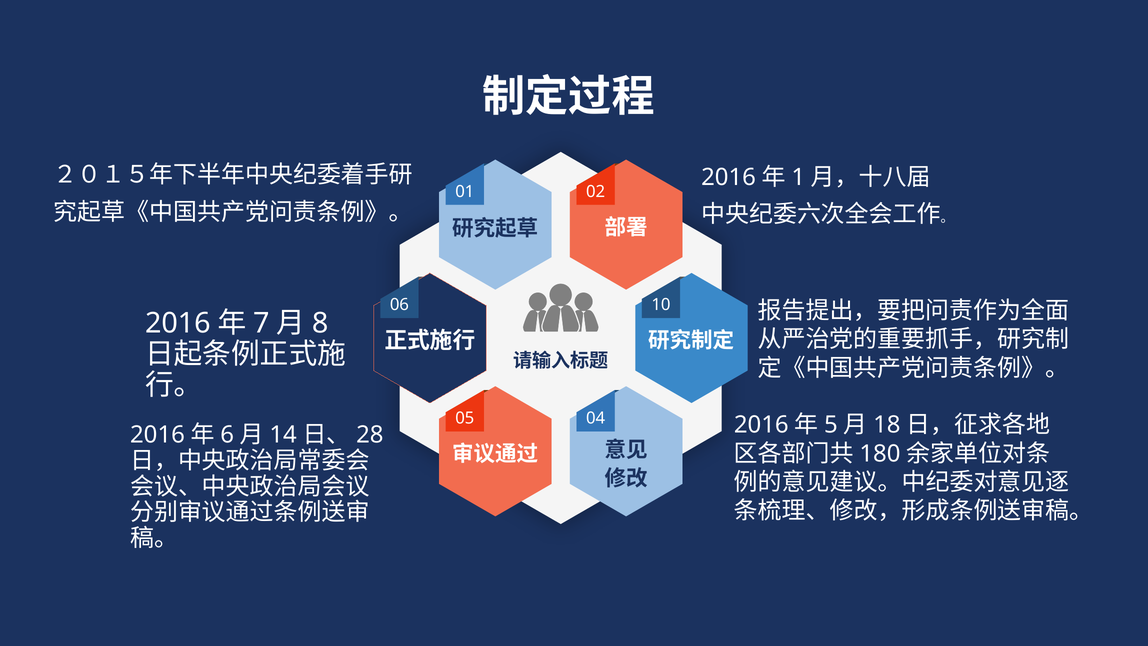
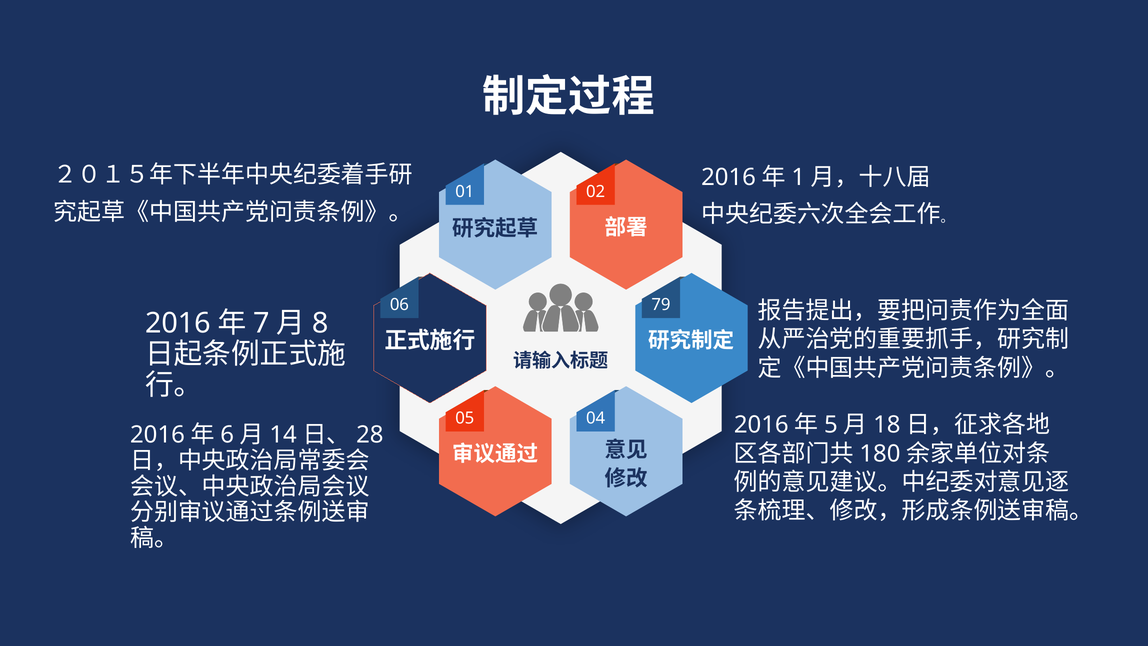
10: 10 -> 79 (661, 305)
